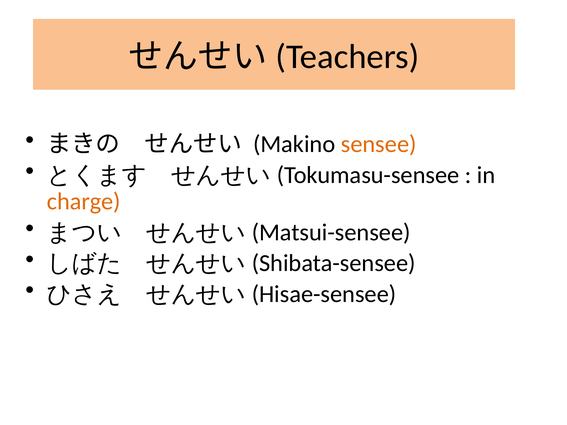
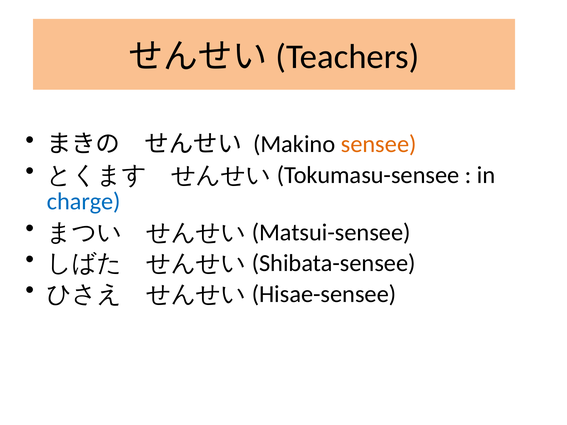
charge colour: orange -> blue (84, 202)
